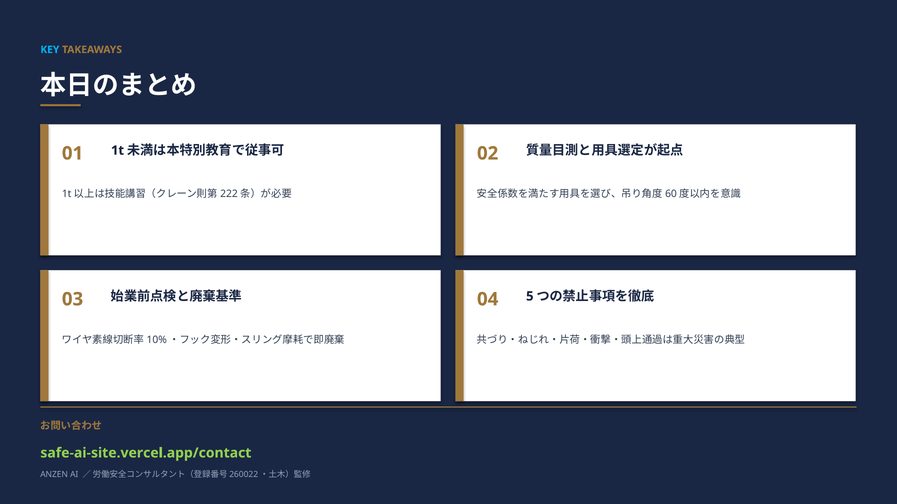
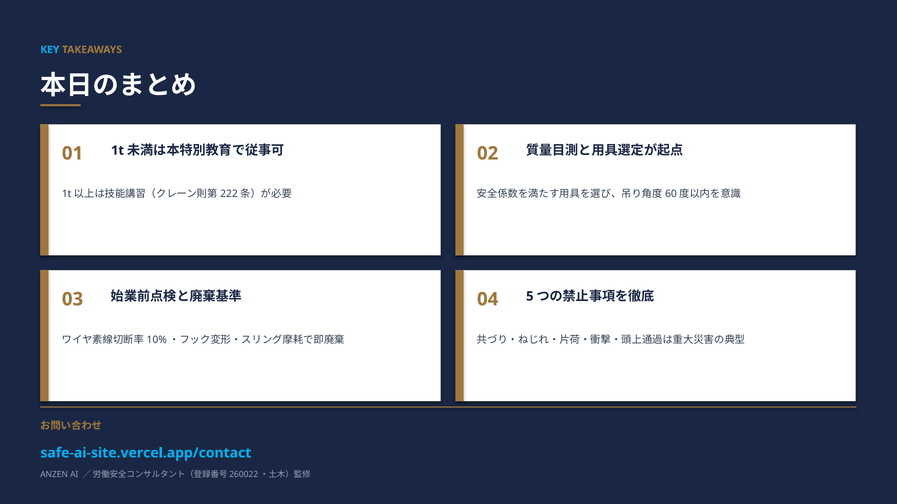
safe-ai-site.vercel.app/contact colour: light green -> light blue (146, 453)
